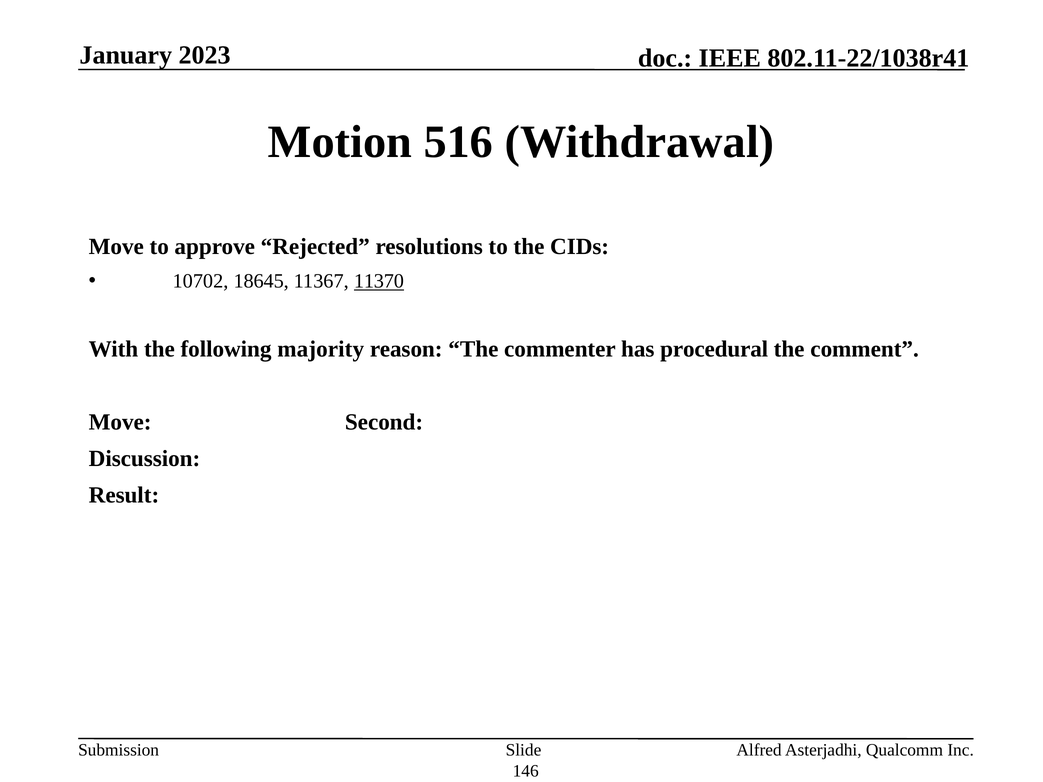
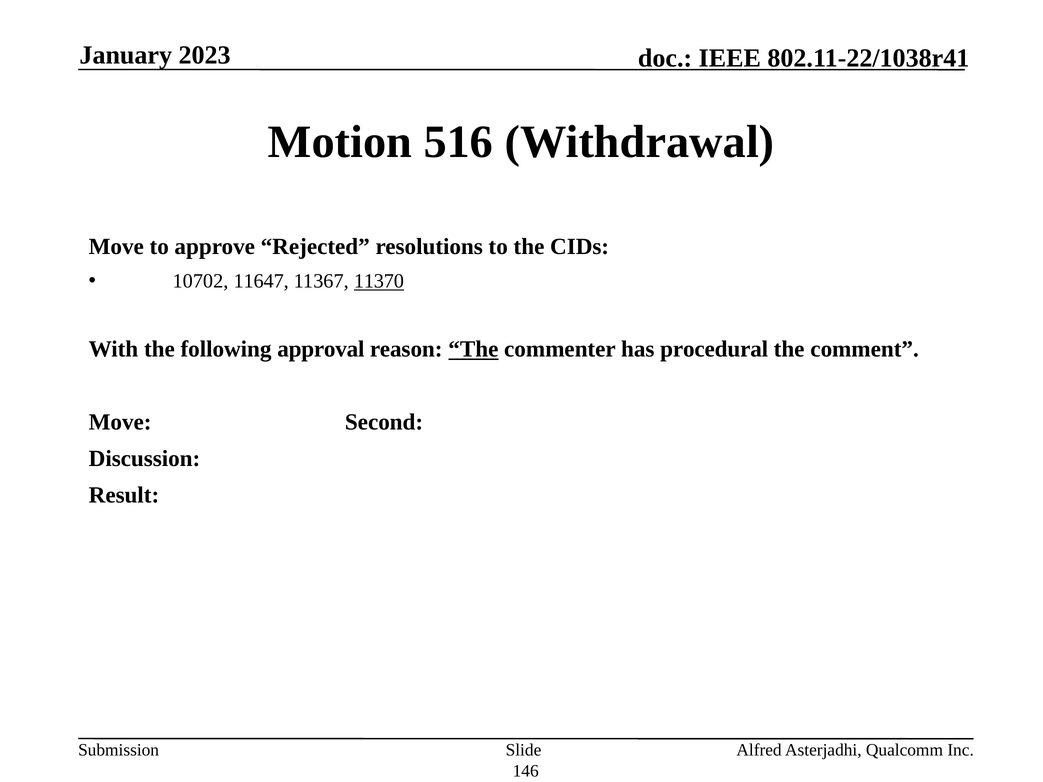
18645: 18645 -> 11647 (261, 281)
majority: majority -> approval (321, 349)
The underline: none -> present (473, 349)
